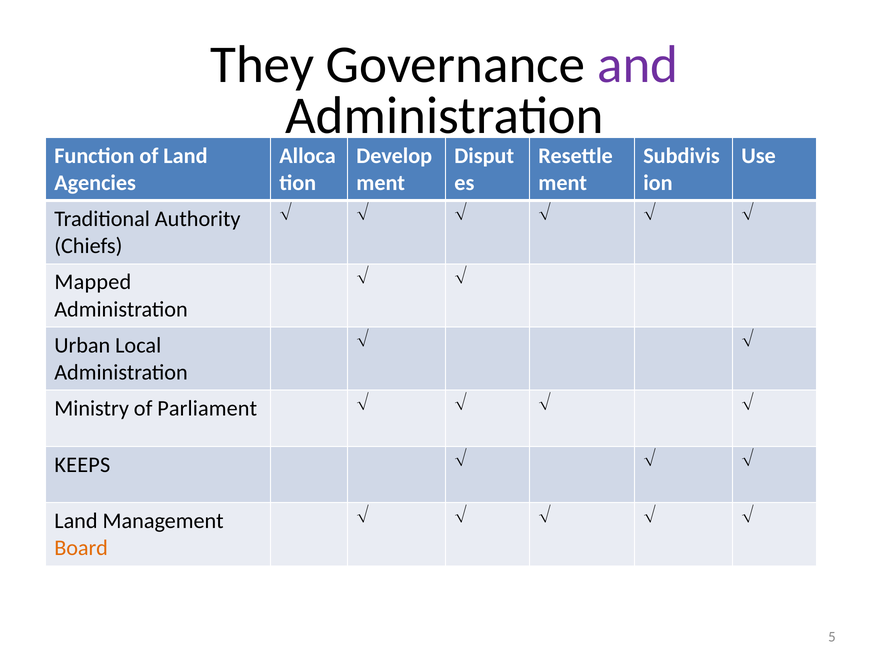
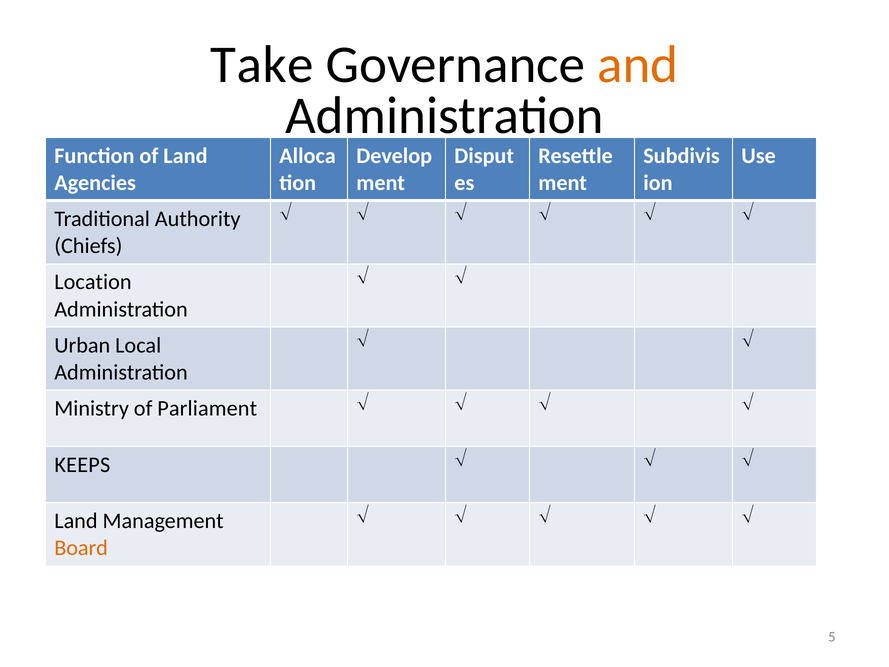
They: They -> Take (262, 65)
and colour: purple -> orange (638, 65)
Mapped: Mapped -> Location (93, 282)
